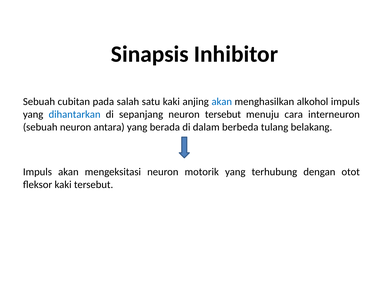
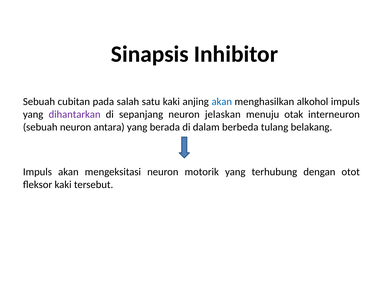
dihantarkan colour: blue -> purple (75, 114)
neuron tersebut: tersebut -> jelaskan (223, 114)
cara: cara -> otak (294, 114)
